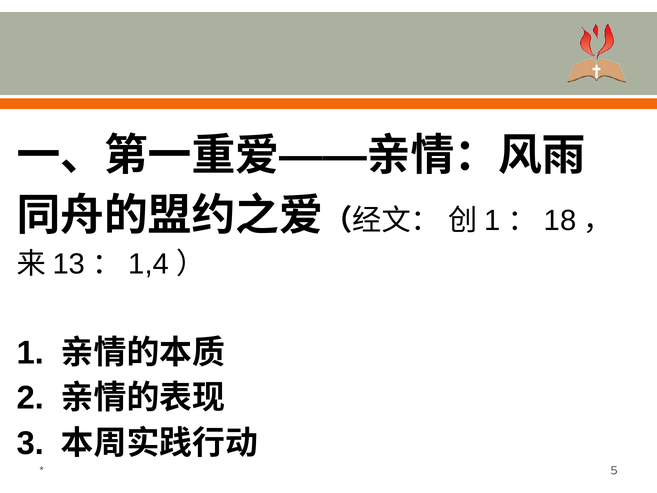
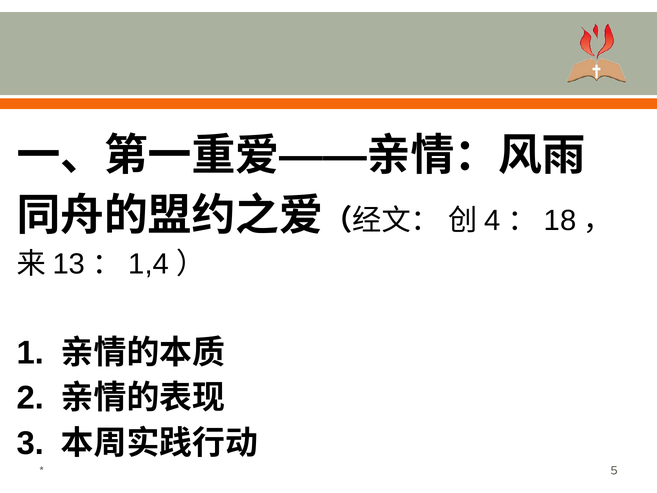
1: 1 -> 4 (492, 221)
